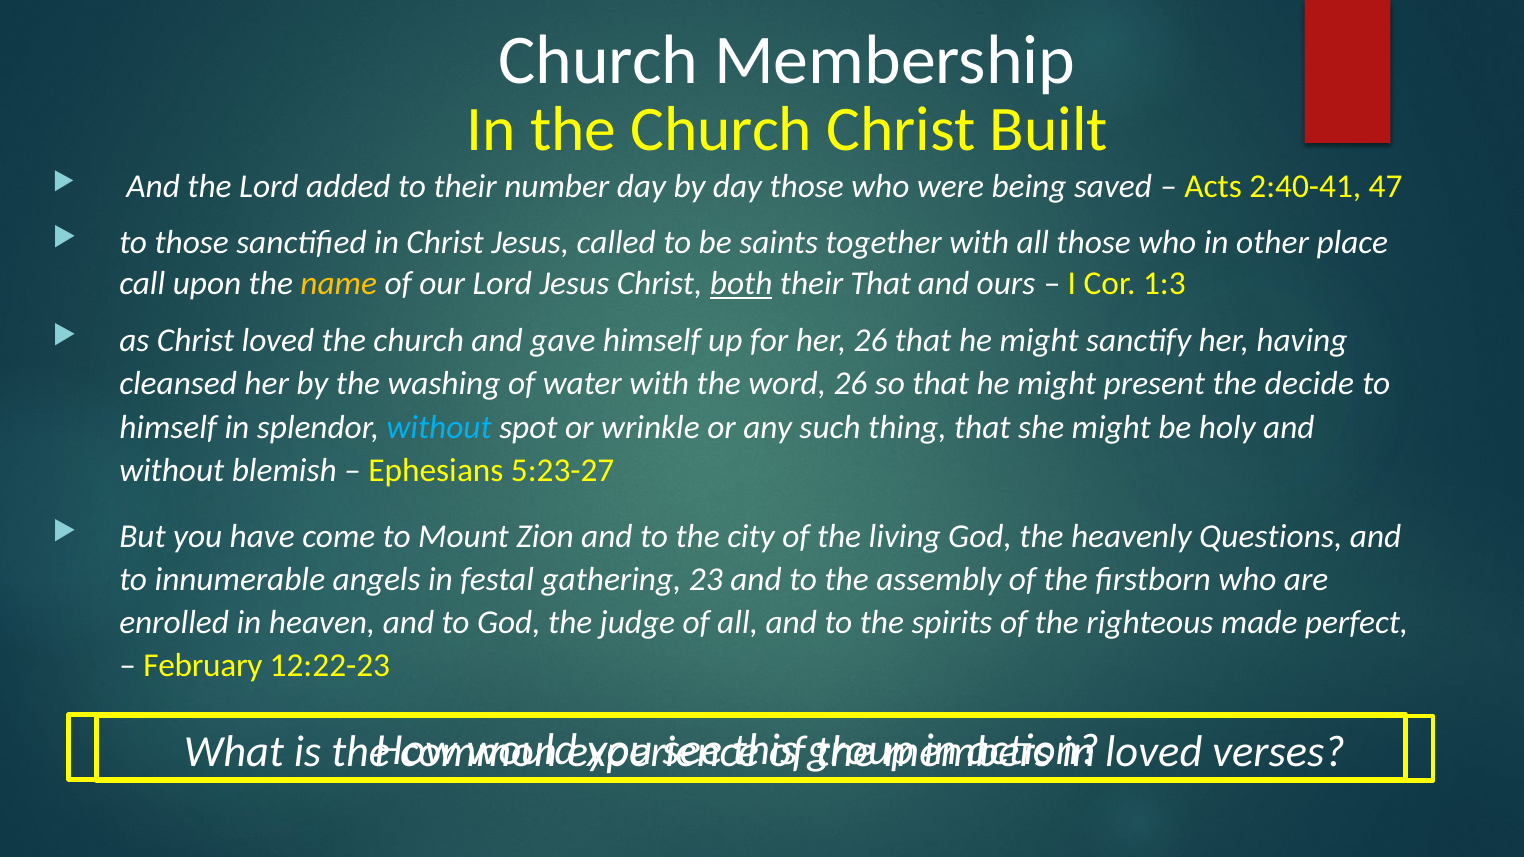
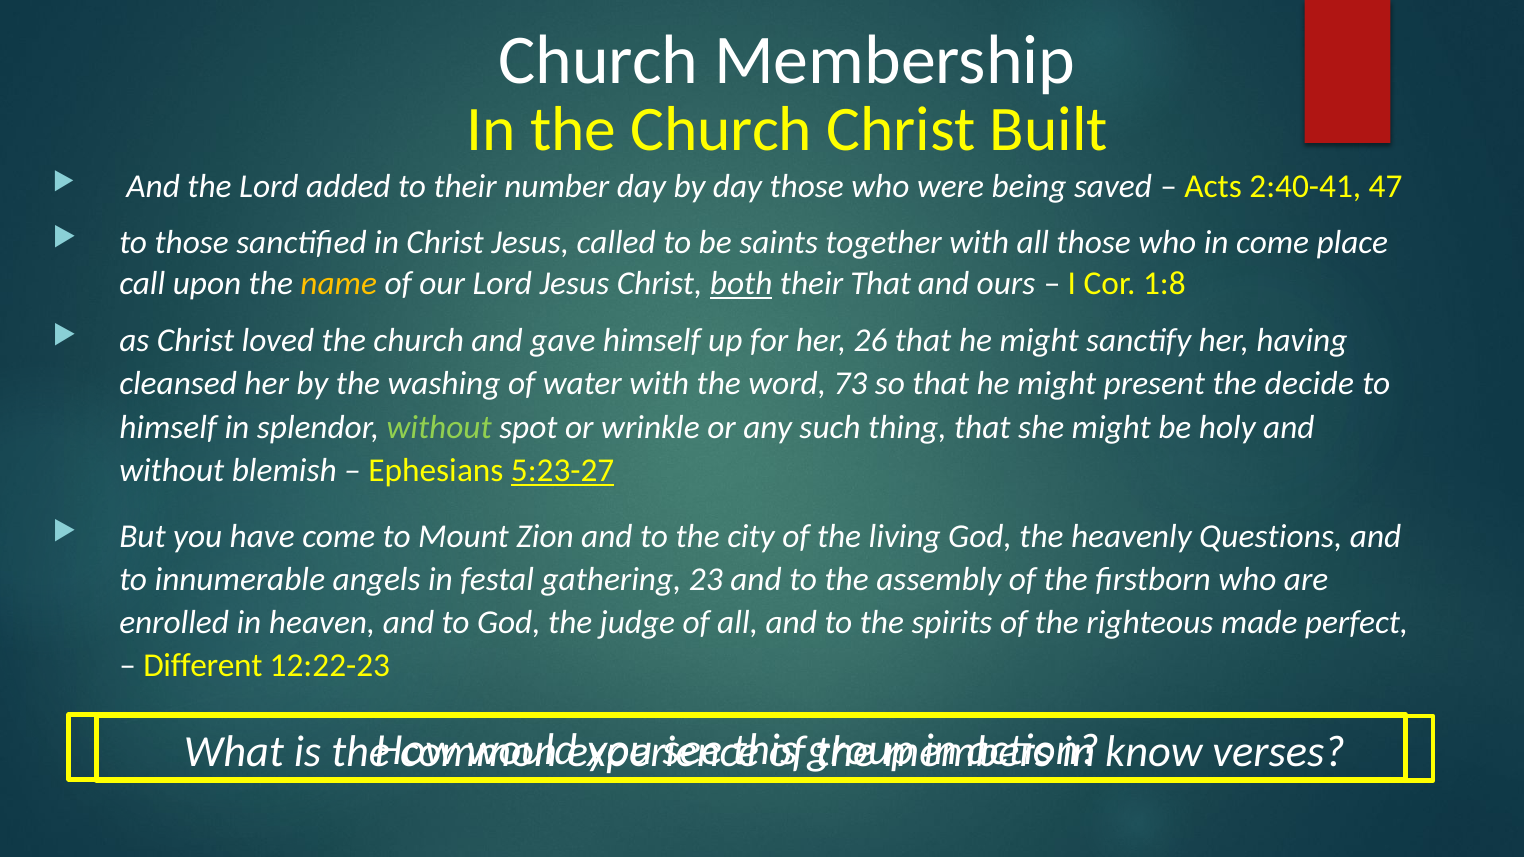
in other: other -> come (1273, 242)
1:3: 1:3 -> 1:8 (1164, 283)
word 26: 26 -> 73 (850, 384)
without colour: light blue -> light green (439, 427)
5:23-27 underline: none -> present (563, 470)
February: February -> Different (203, 666)
loved: loved -> know (1154, 752)
